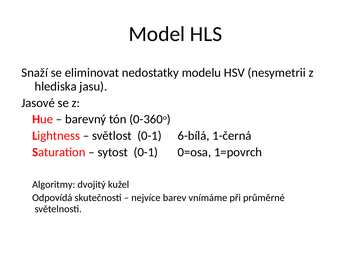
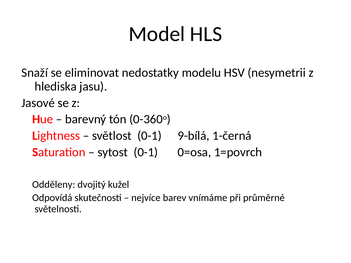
6-bílá: 6-bílá -> 9-bílá (194, 136)
Algoritmy: Algoritmy -> Odděleny (54, 185)
